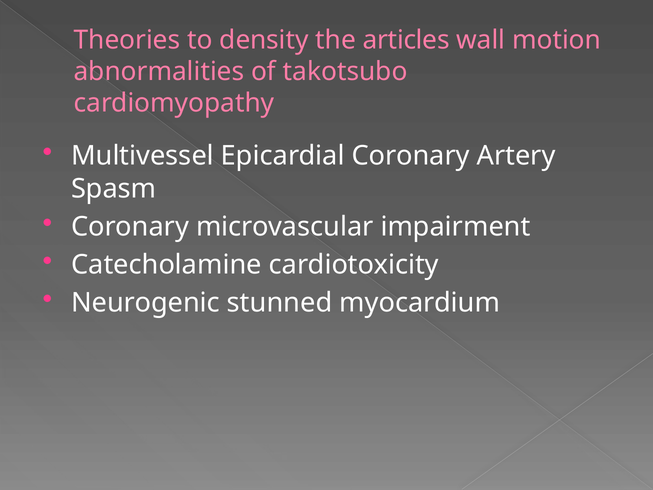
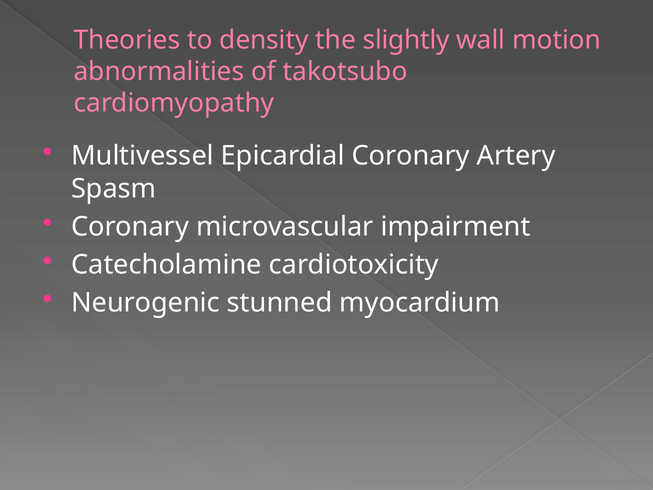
articles: articles -> slightly (406, 40)
